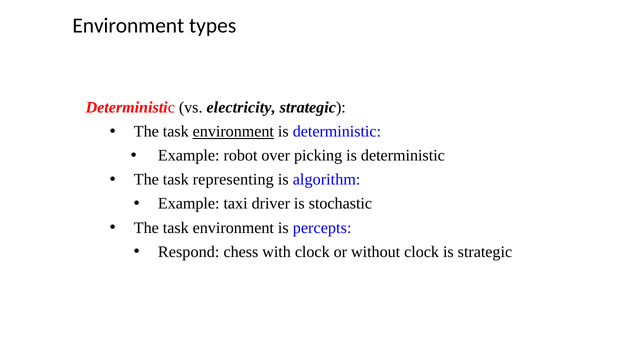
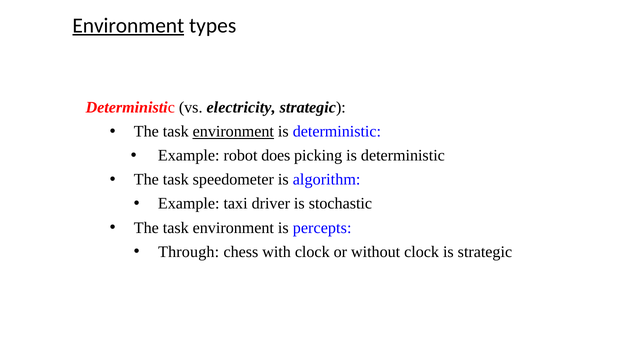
Environment underline: none -> present (128, 25)
over: over -> does (276, 155)
representing: representing -> speedometer (233, 179)
Respond: Respond -> Through (189, 252)
